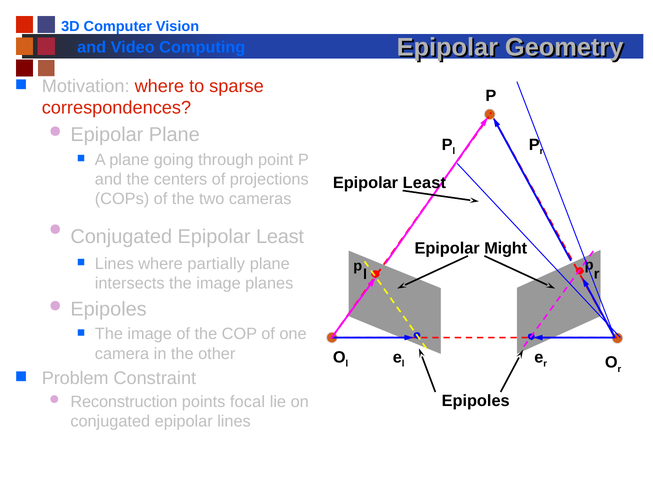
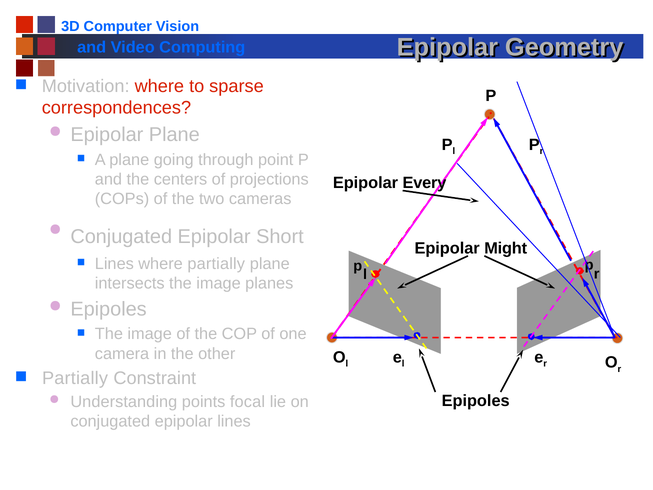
Least: Least -> Every (424, 183)
Conjugated Epipolar Least: Least -> Short (280, 237)
Problem: Problem -> Partially (75, 378)
Reconstruction: Reconstruction -> Understanding (124, 402)
